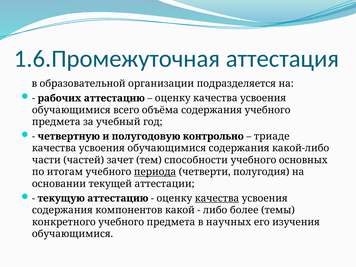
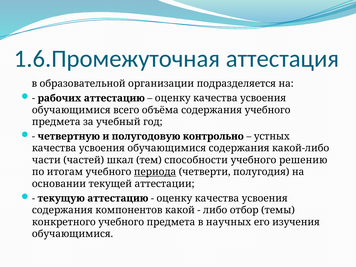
триаде: триаде -> устных (272, 136)
зачет: зачет -> шкал (120, 160)
основных: основных -> решению (303, 160)
качества underline: present -> none (217, 198)
более: более -> отбор (244, 210)
